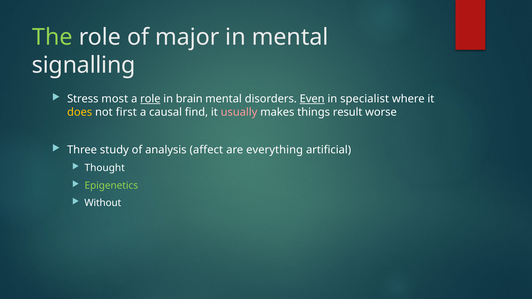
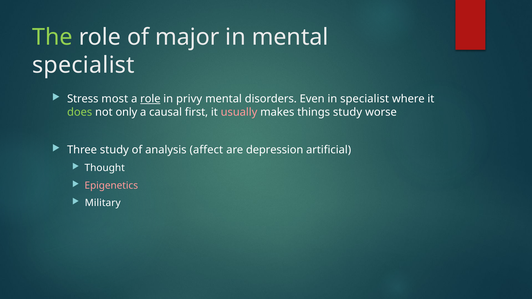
signalling: signalling -> specialist (83, 65)
brain: brain -> privy (189, 99)
Even underline: present -> none (312, 99)
does colour: yellow -> light green (80, 112)
first: first -> only (126, 112)
find: find -> first (196, 112)
things result: result -> study (348, 112)
everything: everything -> depression (275, 150)
Epigenetics colour: light green -> pink (111, 186)
Without: Without -> Military (103, 203)
